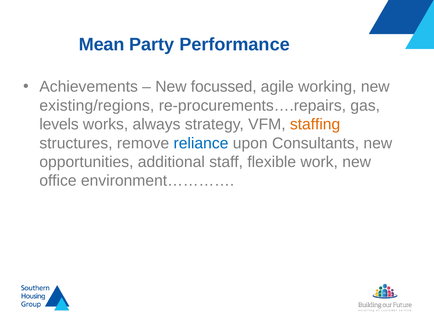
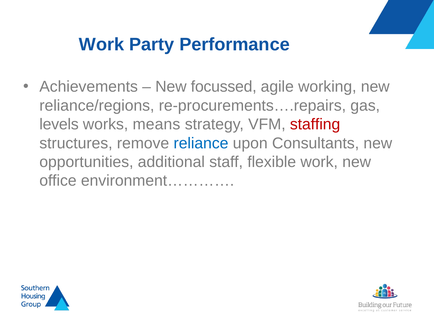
Mean: Mean -> Work (102, 45)
existing/regions: existing/regions -> reliance/regions (97, 105)
always: always -> means (156, 124)
staffing colour: orange -> red (315, 124)
